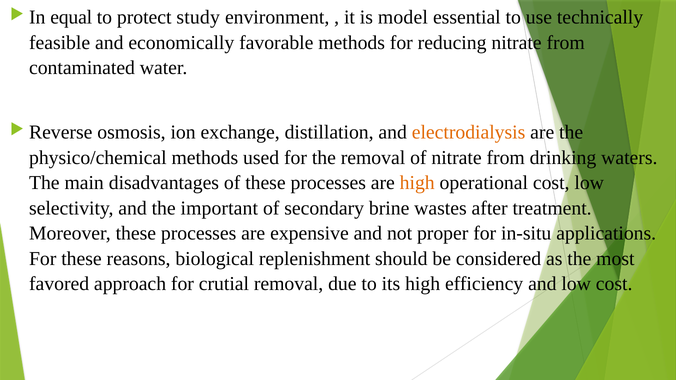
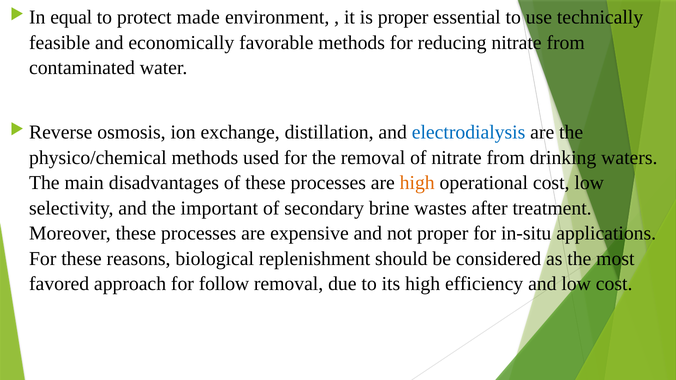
study: study -> made (198, 17)
is model: model -> proper (403, 17)
electrodialysis colour: orange -> blue (469, 132)
crutial: crutial -> follow (224, 284)
